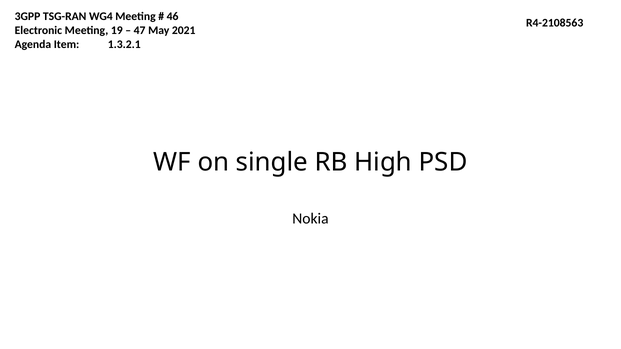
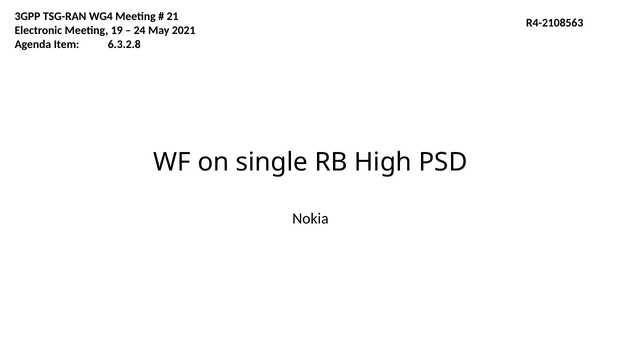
46: 46 -> 21 (173, 17)
47: 47 -> 24 (140, 31)
1.3.2.1: 1.3.2.1 -> 6.3.2.8 (124, 45)
